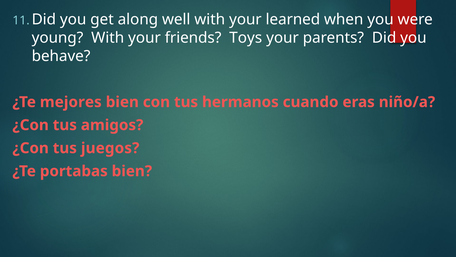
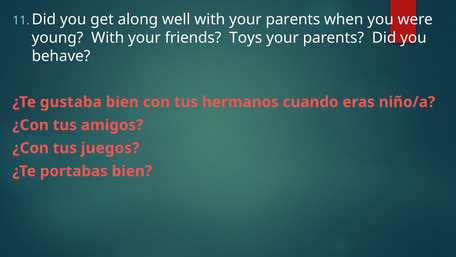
with your learned: learned -> parents (293, 19)
mejores: mejores -> gustaba (71, 102)
